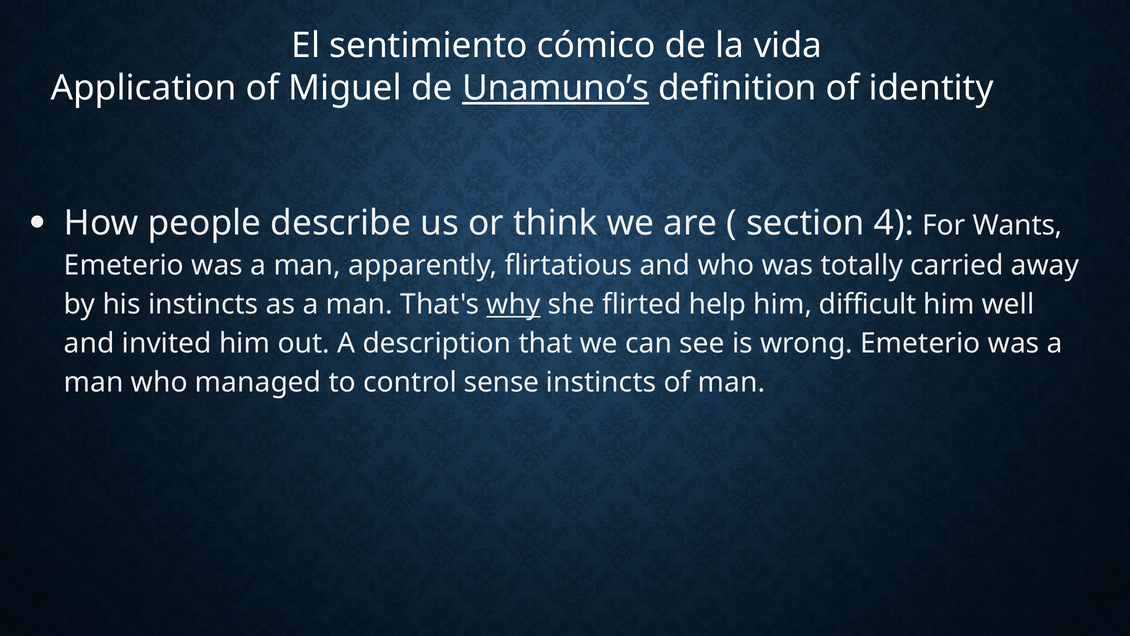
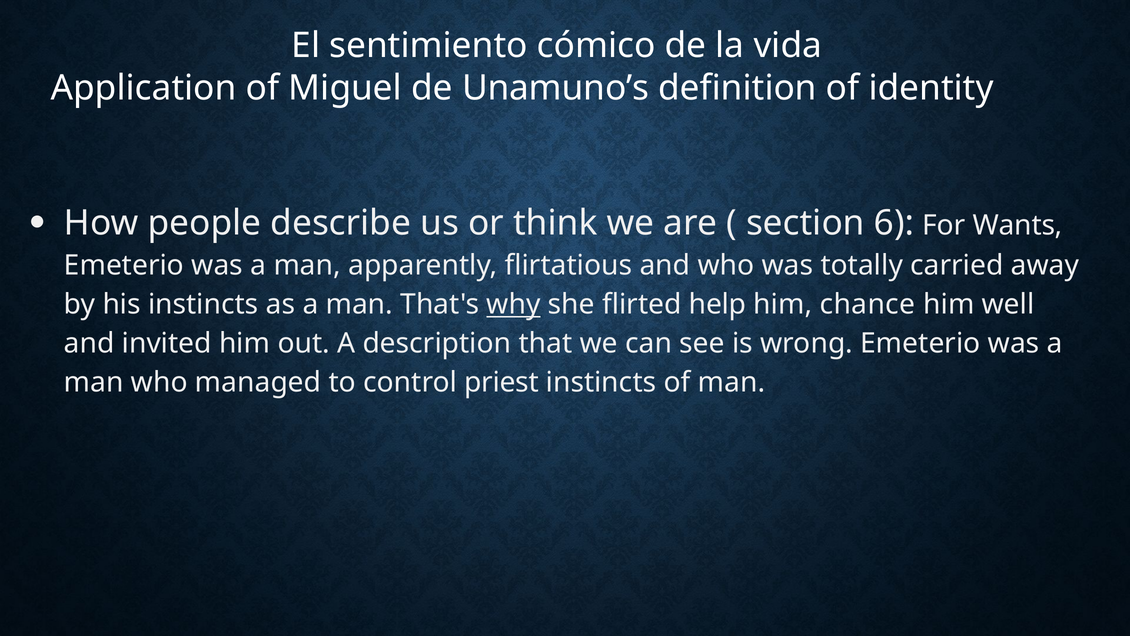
Unamuno’s underline: present -> none (556, 88)
4: 4 -> 6 (894, 223)
difficult: difficult -> chance (868, 304)
sense: sense -> priest (502, 382)
